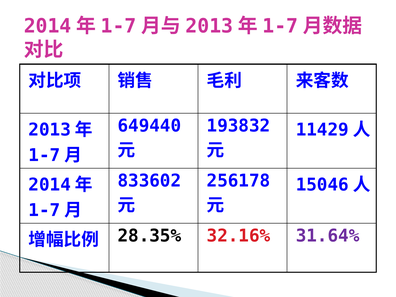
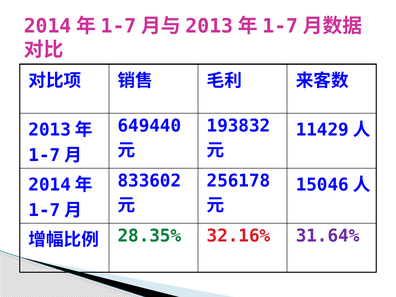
28.35% colour: black -> green (149, 236)
